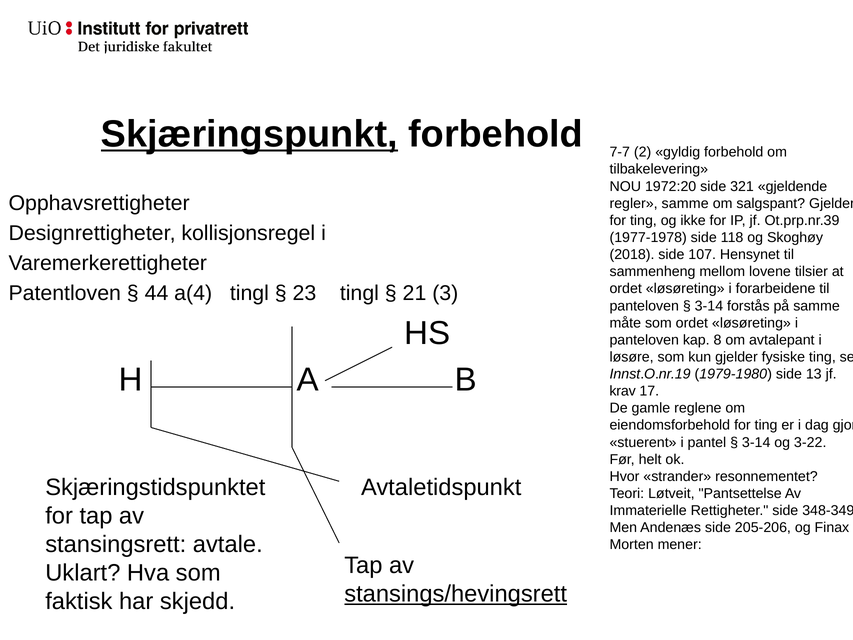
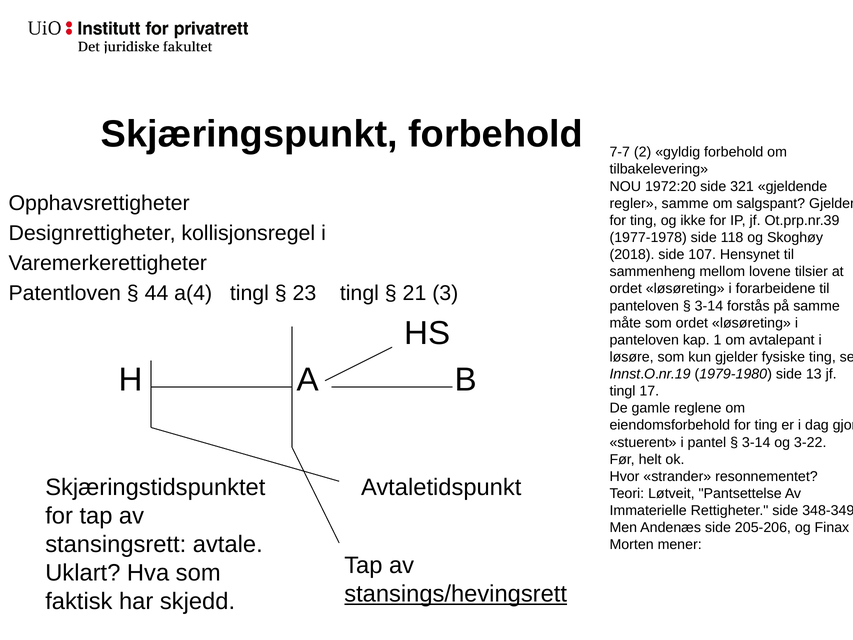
Skjæringspunkt underline: present -> none (249, 134)
8: 8 -> 1 (717, 340)
krav: krav -> tingl (623, 391)
